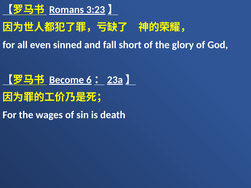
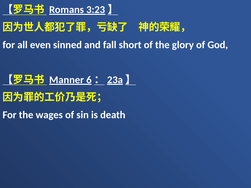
Become: Become -> Manner (67, 80)
